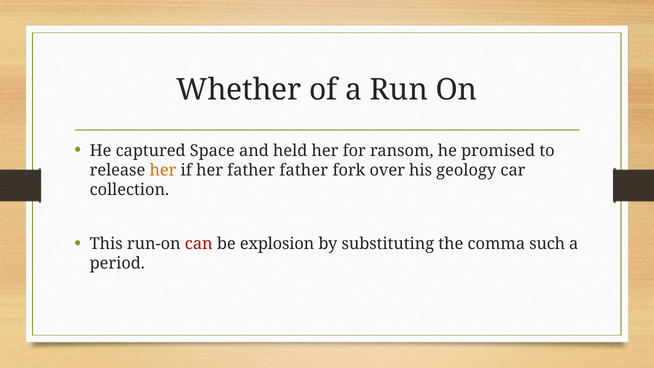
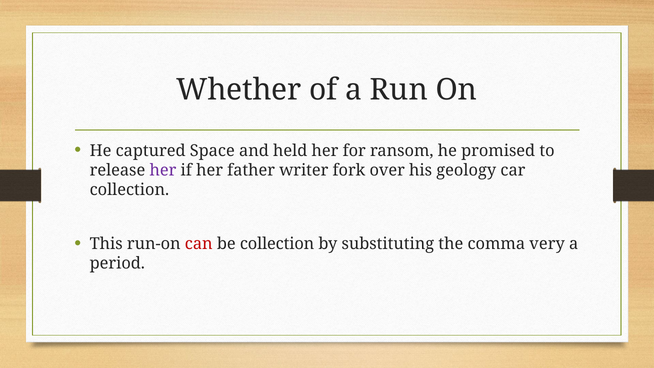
her colour: orange -> purple (163, 170)
father father: father -> writer (304, 170)
be explosion: explosion -> collection (277, 244)
such: such -> very (547, 244)
